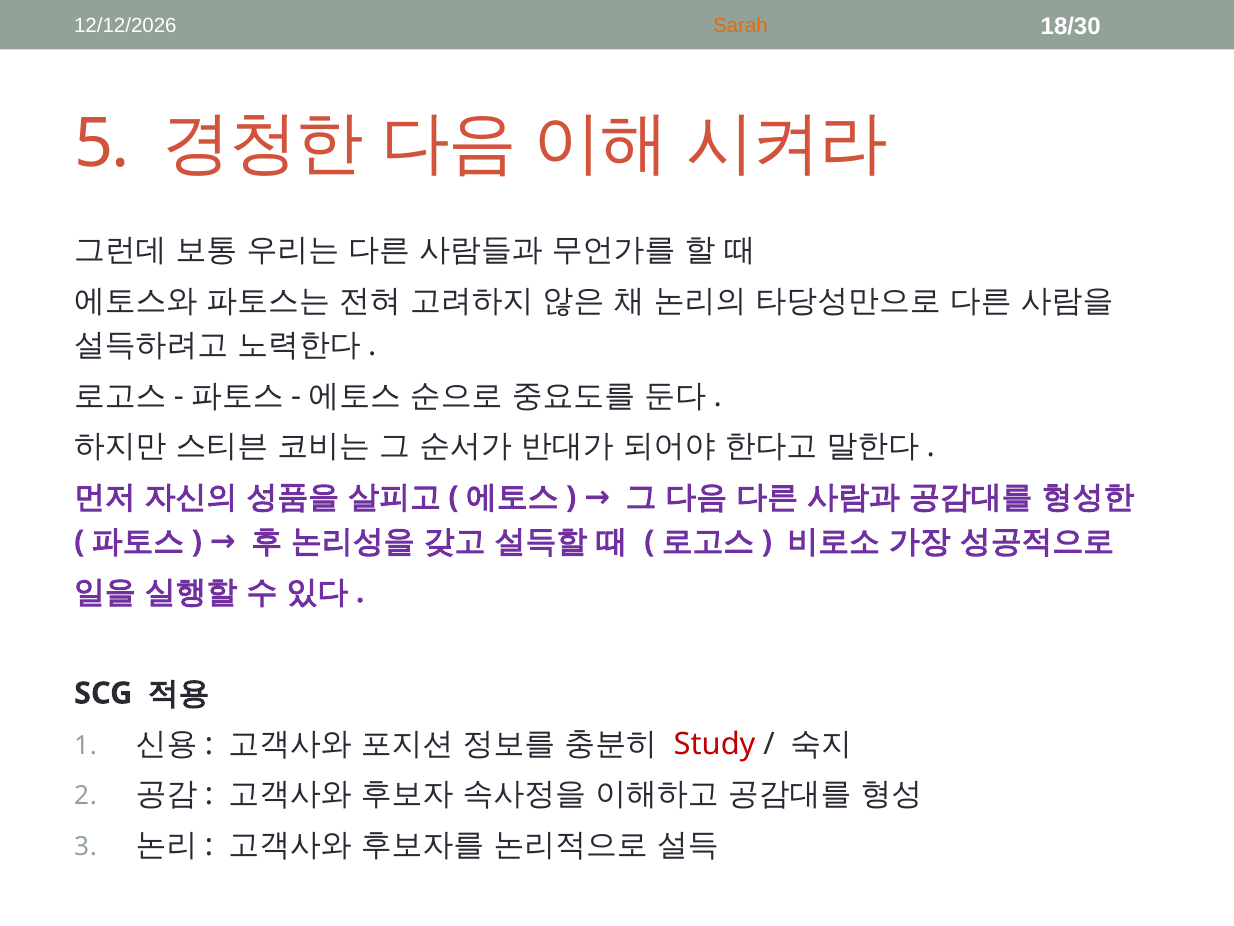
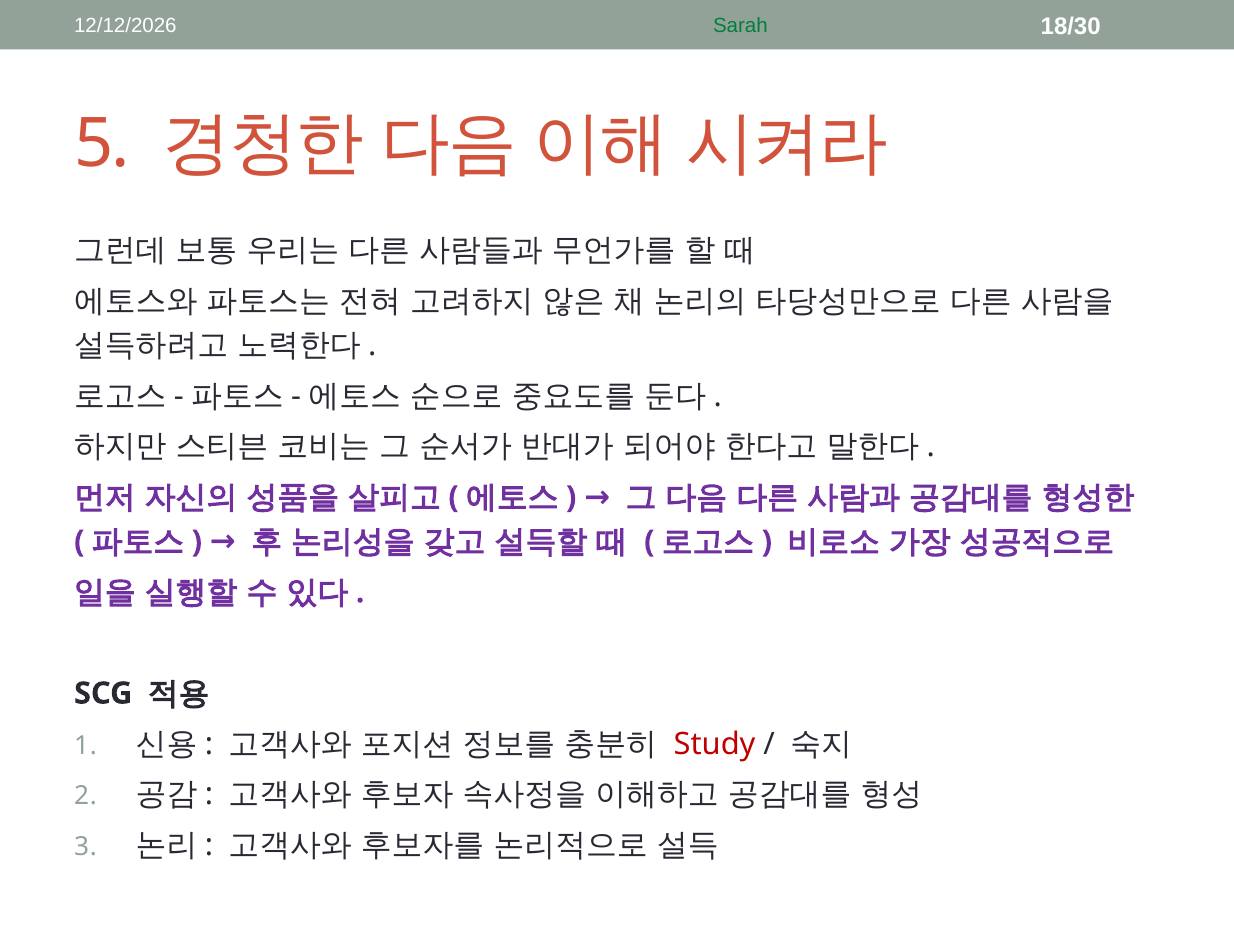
Sarah colour: orange -> green (740, 26)
